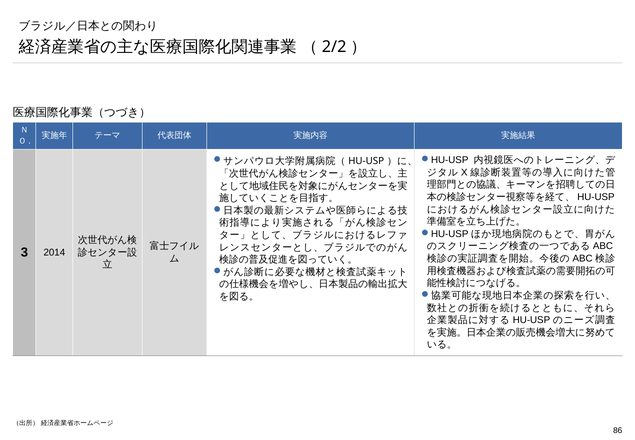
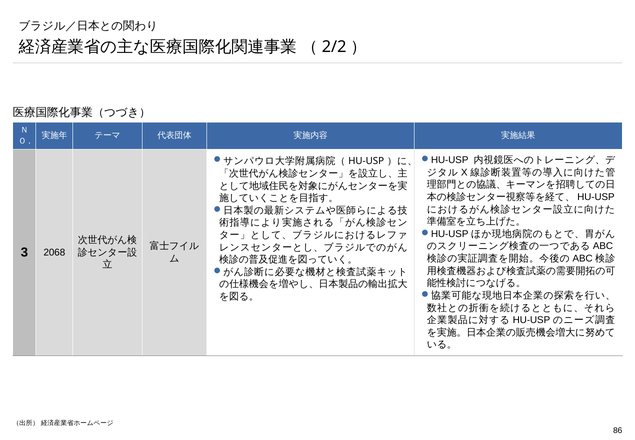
2014: 2014 -> 2068 (54, 252)
